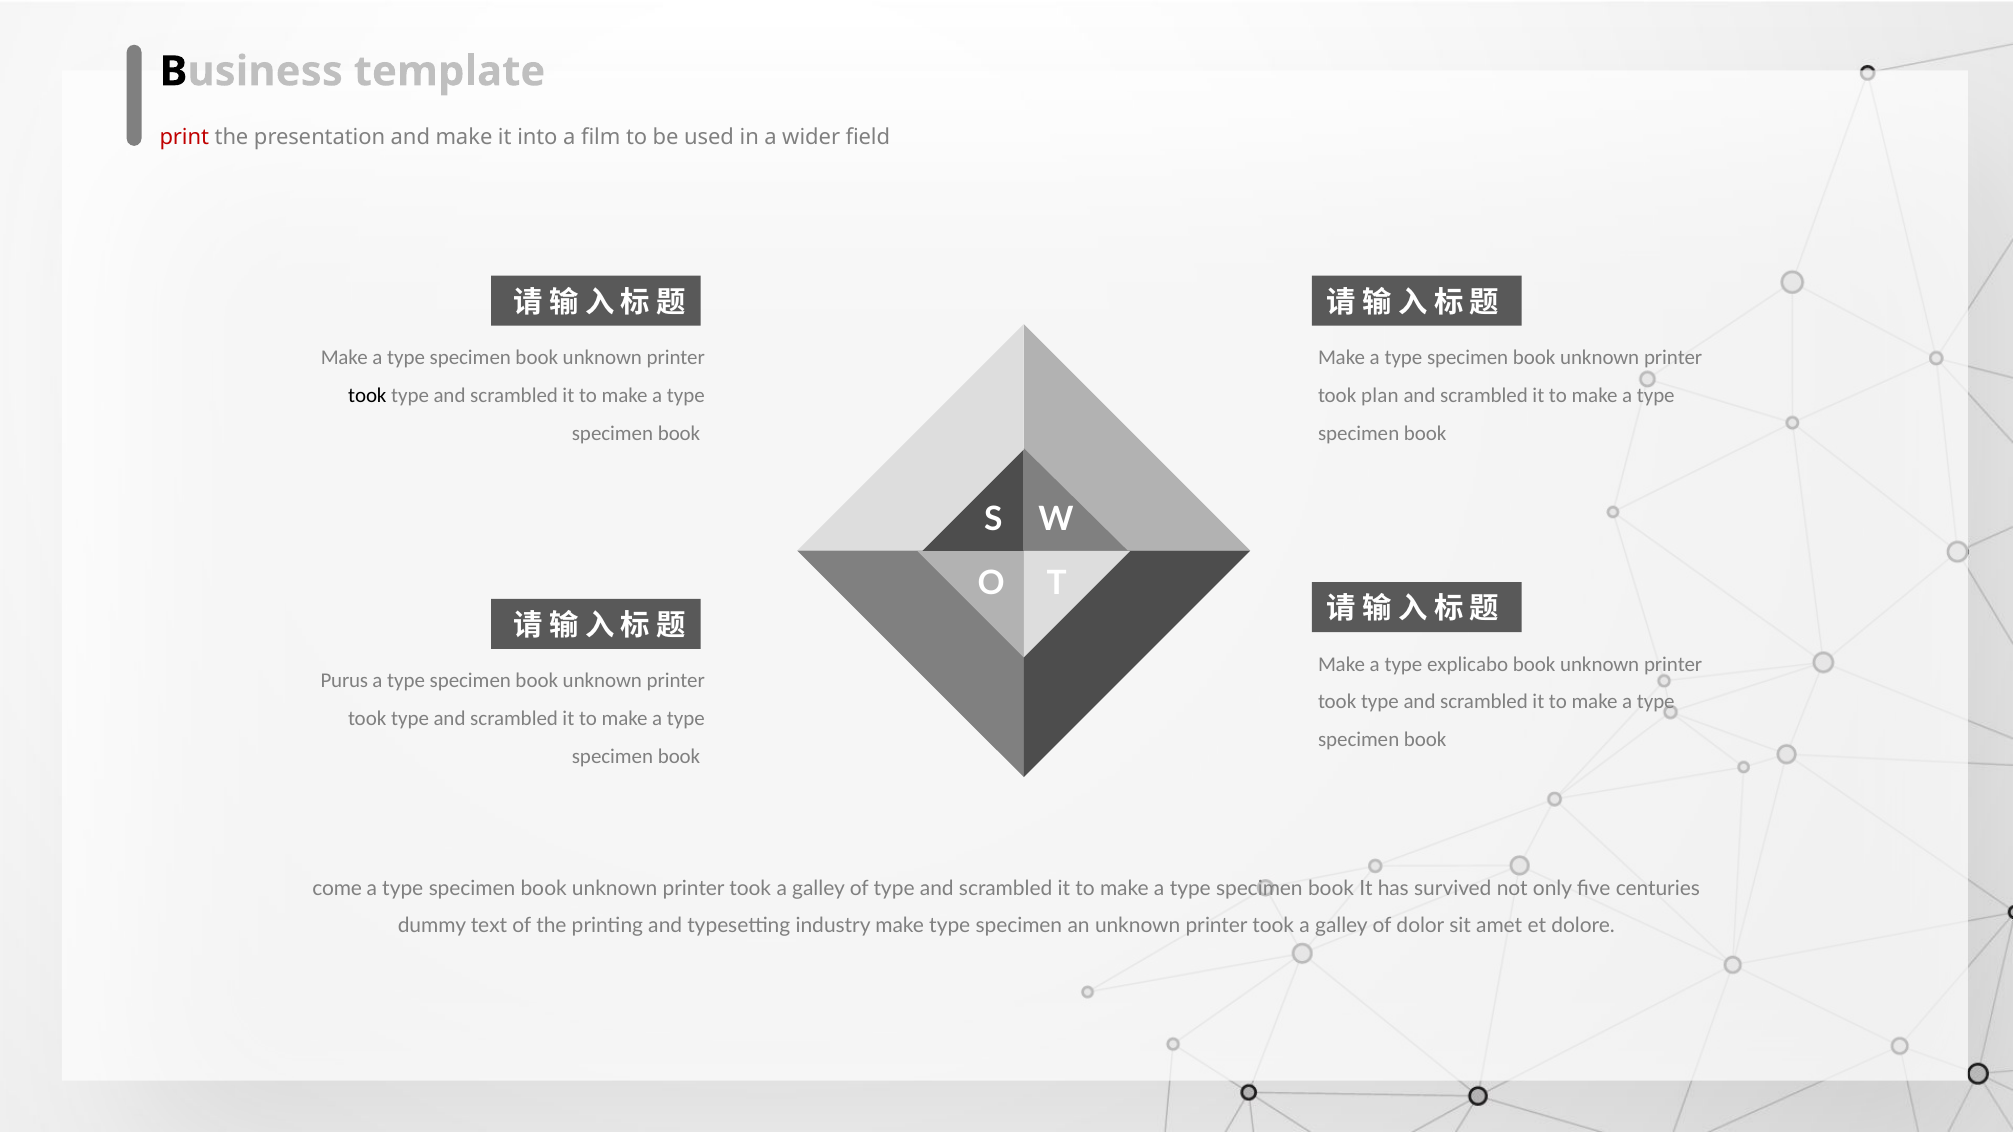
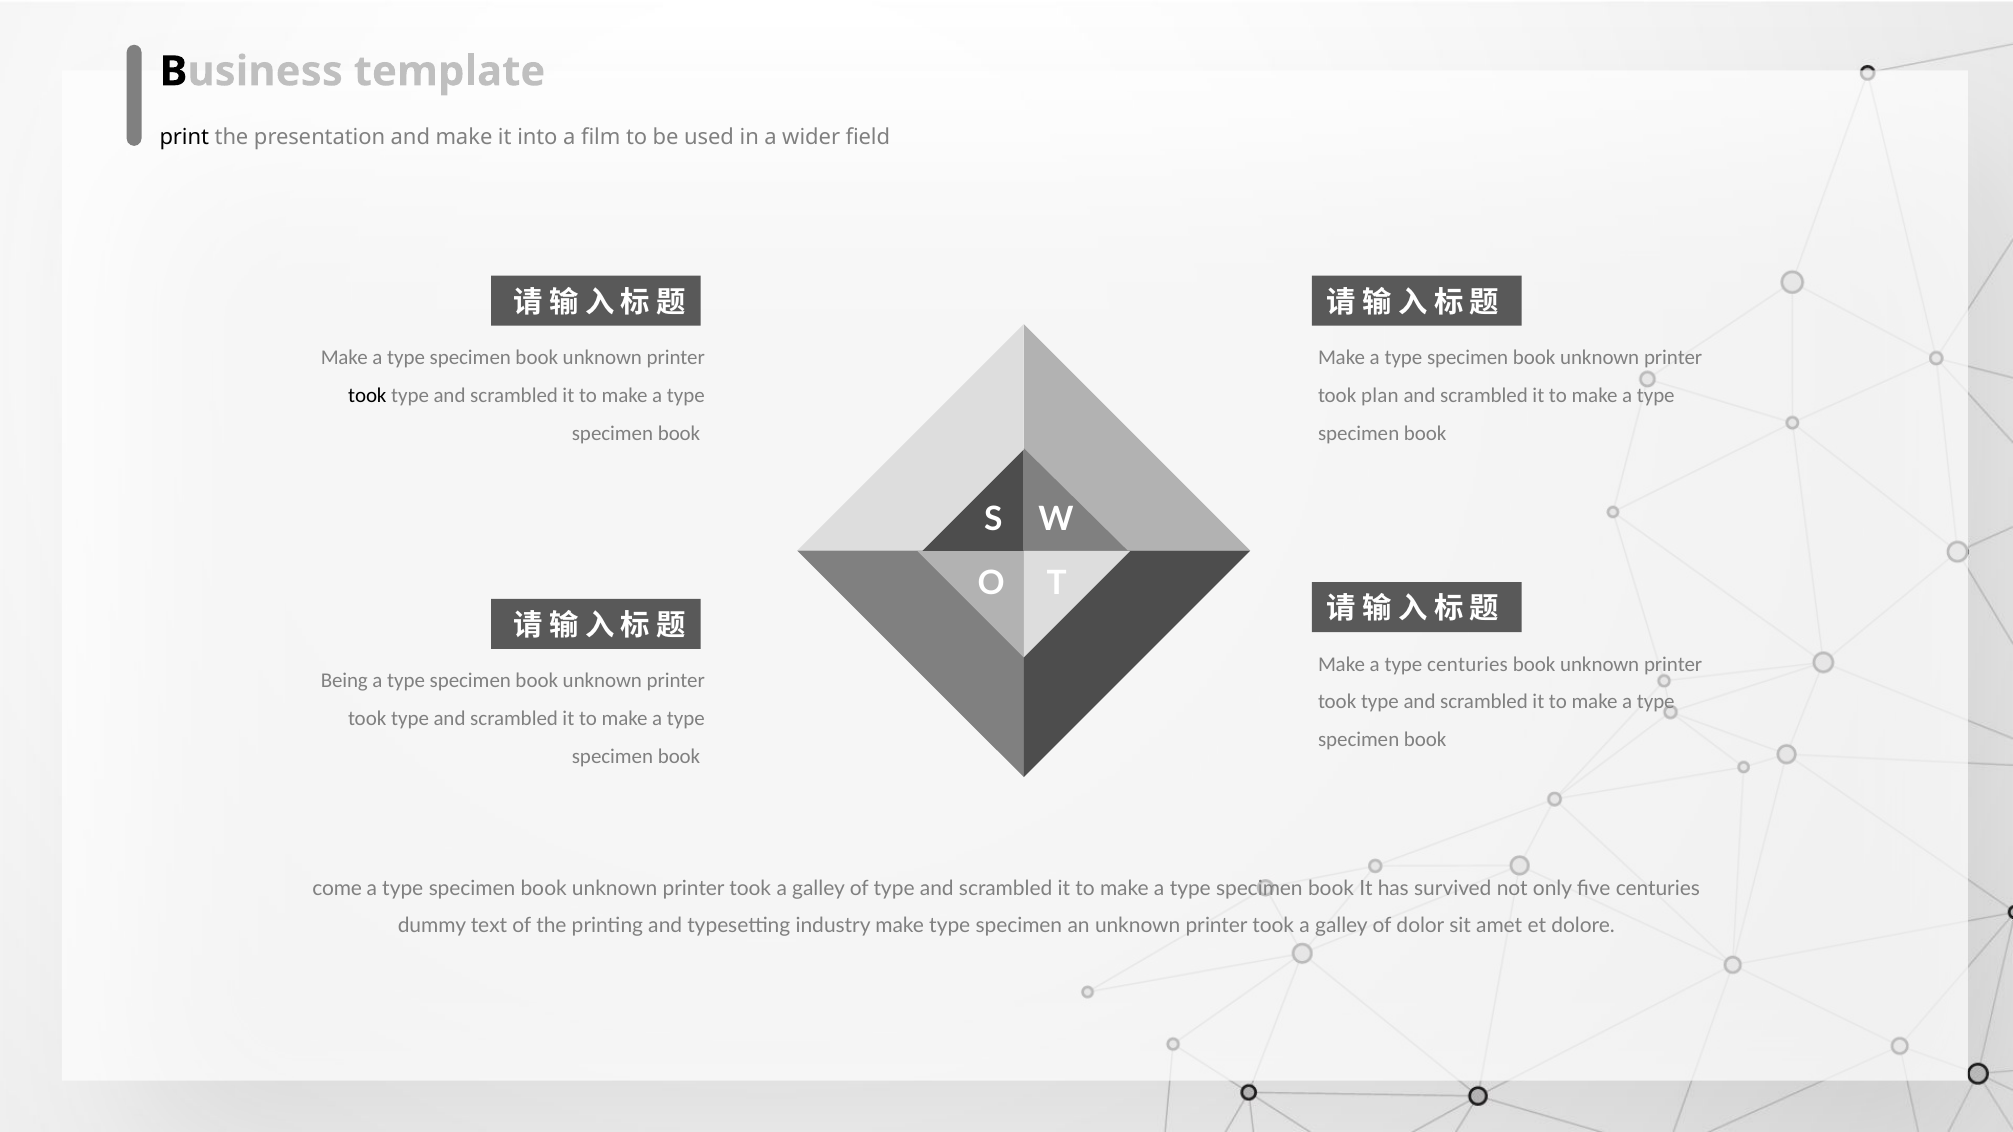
print colour: red -> black (184, 137)
type explicabo: explicabo -> centuries (1468, 664)
Purus: Purus -> Being (344, 681)
